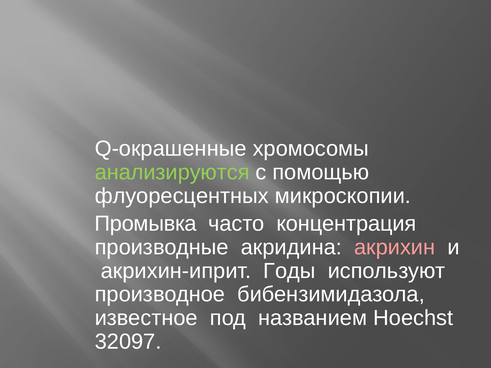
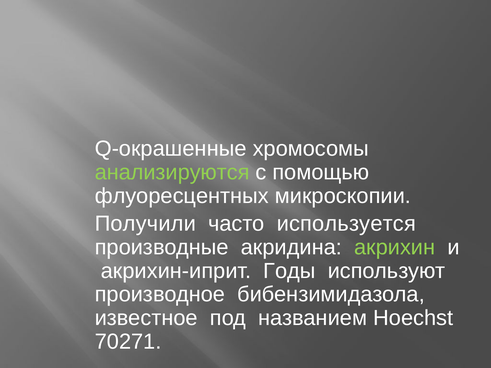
Промывка: Промывка -> Получили (145, 224)
концентрация: концентрация -> используется (346, 224)
акрихин colour: pink -> light green (395, 247)
32097: 32097 -> 70271 (128, 342)
